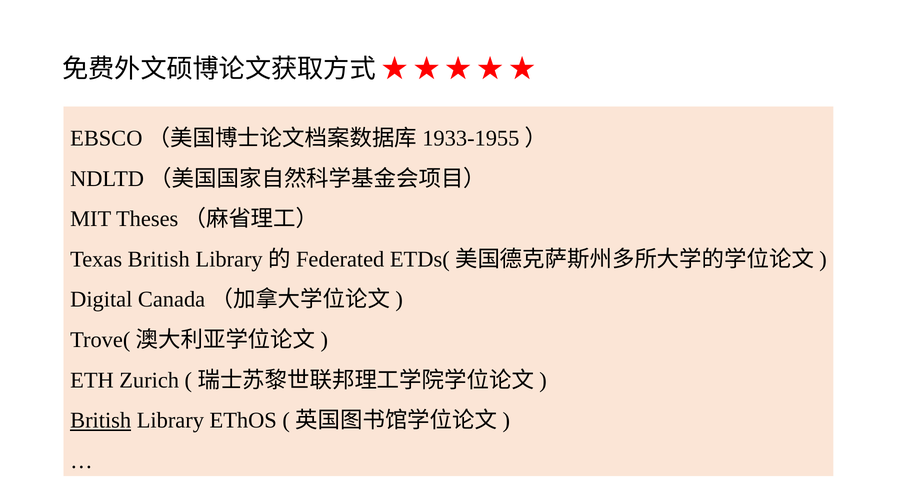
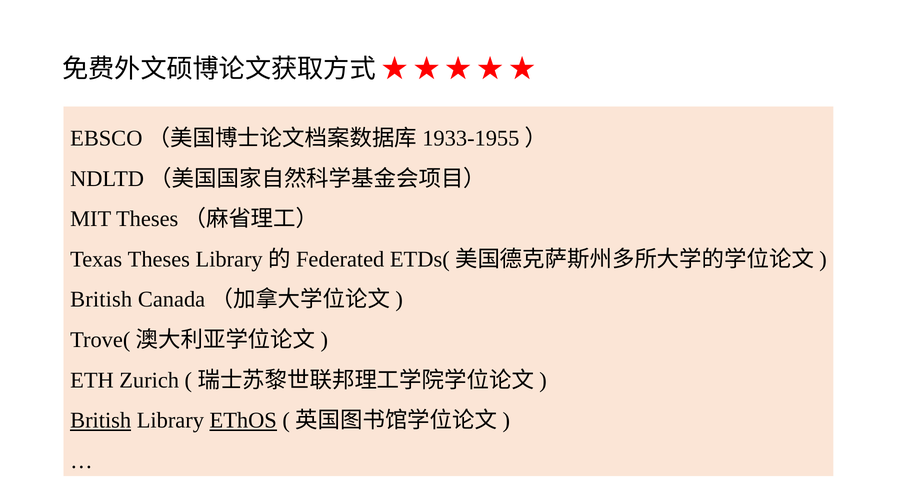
Texas British: British -> Theses (159, 260)
Digital: Digital -> British (101, 300)
EThOS underline: none -> present (243, 421)
